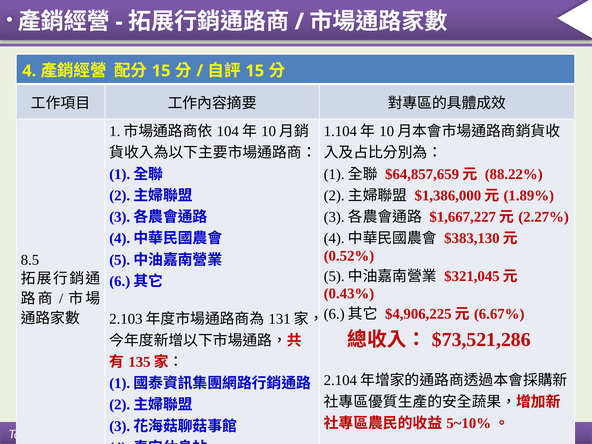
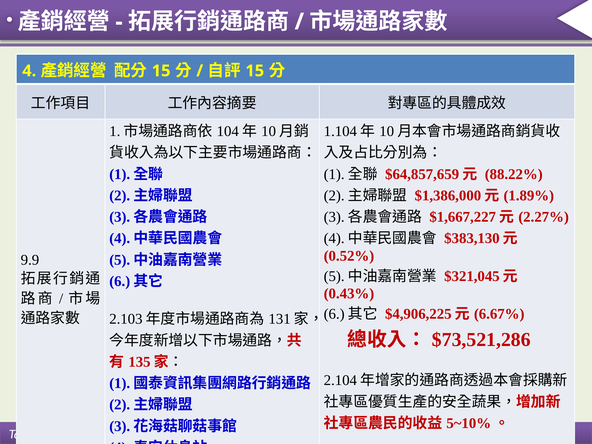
8.5: 8.5 -> 9.9 (30, 260)
